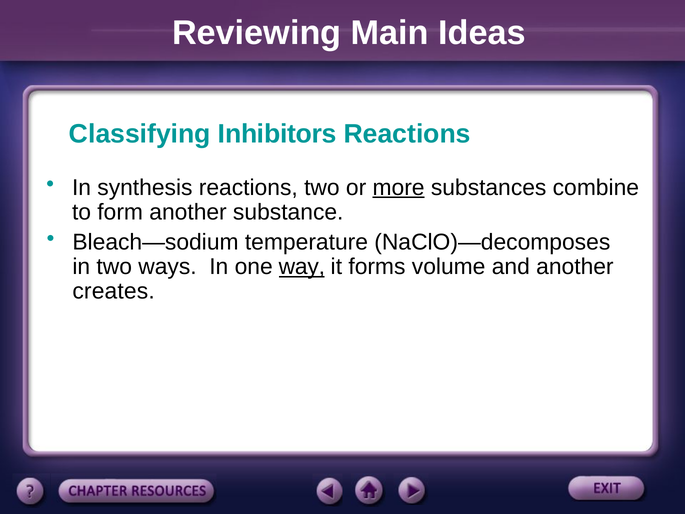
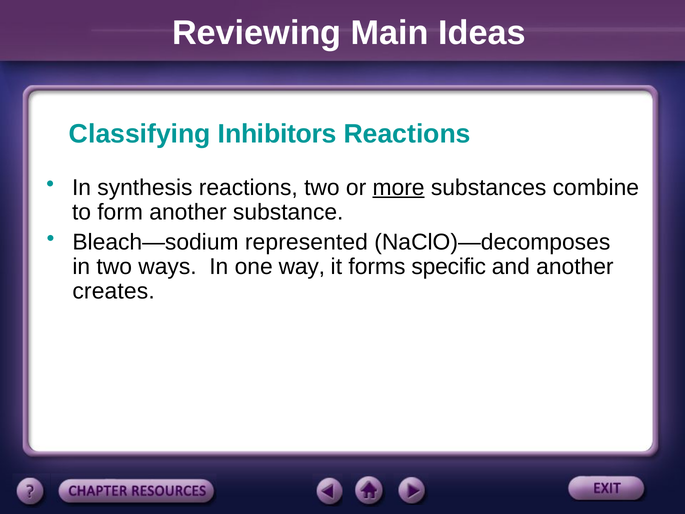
temperature: temperature -> represented (306, 242)
way underline: present -> none (302, 267)
volume: volume -> specific (449, 267)
